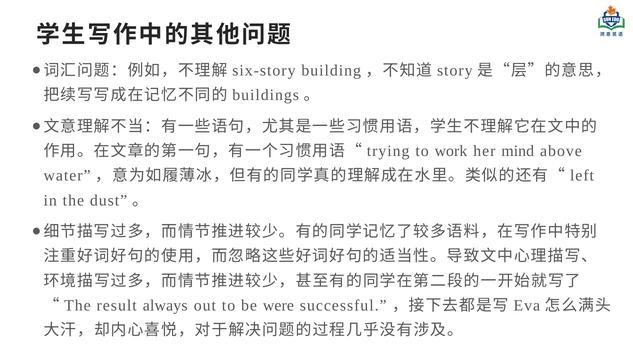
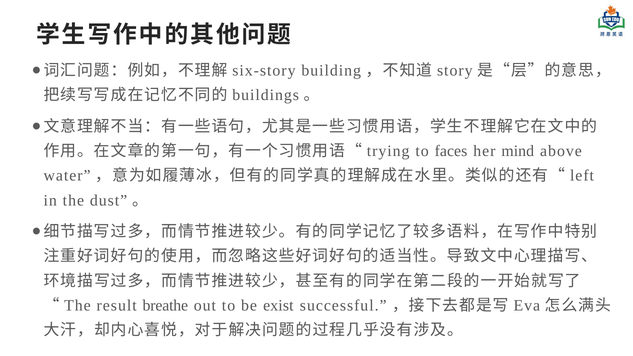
work: work -> faces (451, 151)
always: always -> breathe (165, 306)
were: were -> exist (278, 306)
